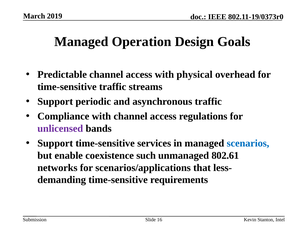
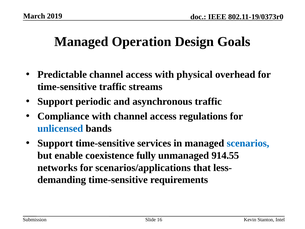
unlicensed colour: purple -> blue (60, 128)
such: such -> fully (146, 155)
802.61: 802.61 -> 914.55 (225, 155)
